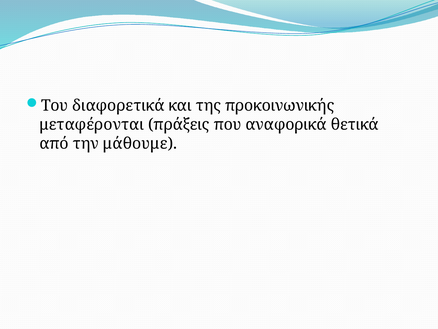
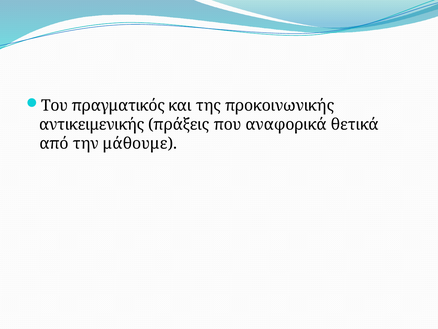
διαφορετικά: διαφορετικά -> πραγματικός (118, 105)
μεταφέρονται: μεταφέρονται -> αντικειμενικής (92, 124)
